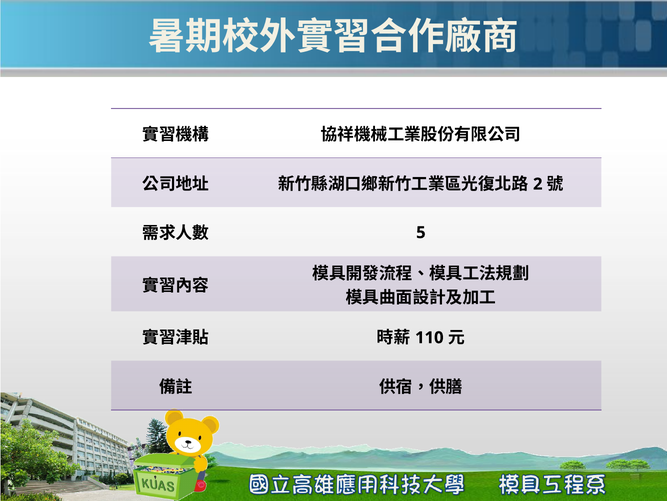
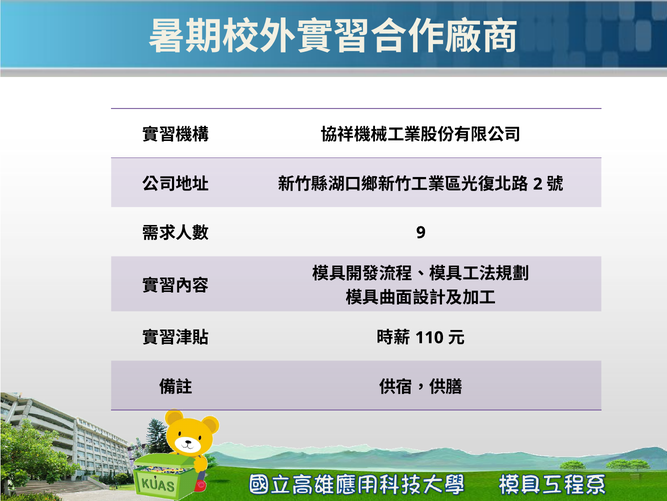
5: 5 -> 9 (421, 232)
